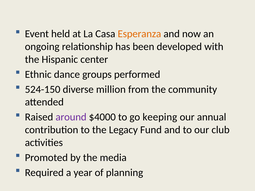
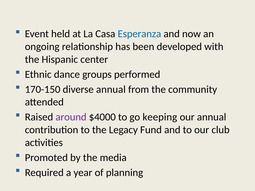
Esperanza colour: orange -> blue (139, 34)
524-150: 524-150 -> 170-150 (43, 89)
diverse million: million -> annual (111, 89)
